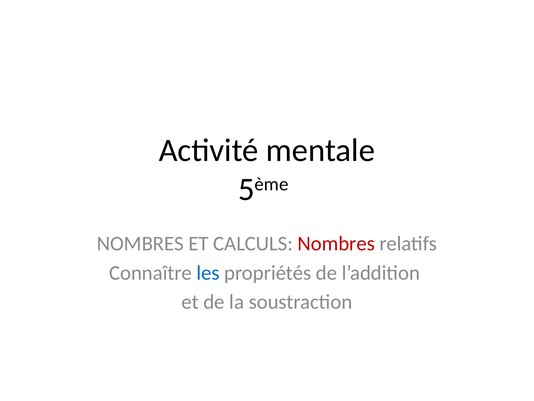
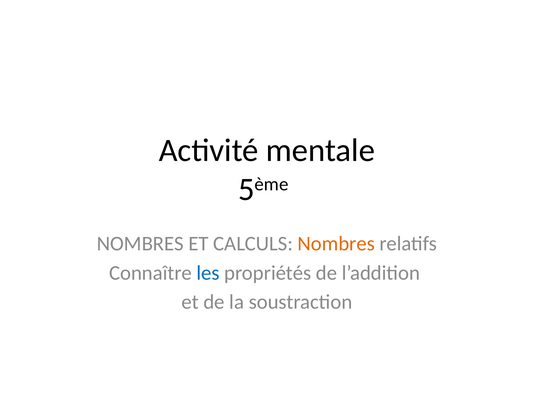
Nombres colour: red -> orange (336, 243)
